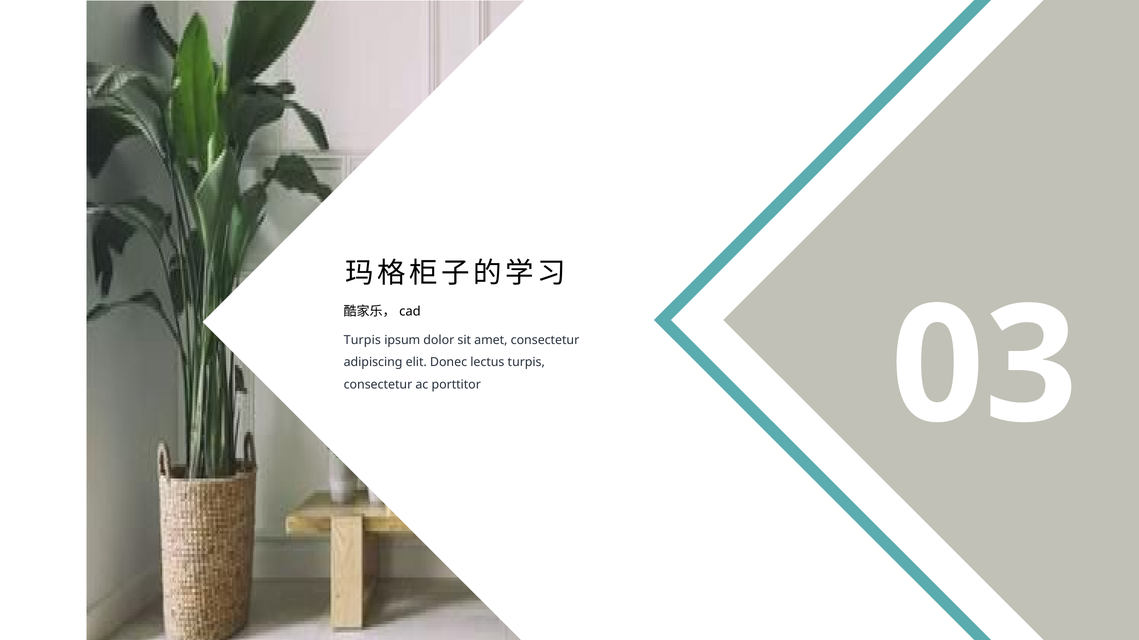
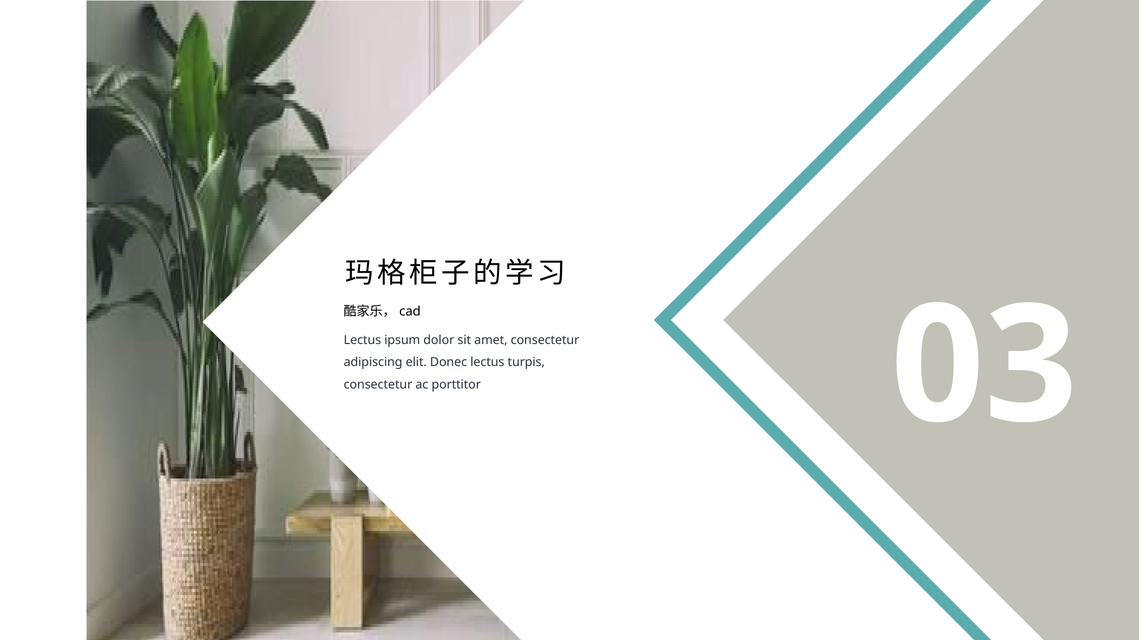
Turpis: Turpis -> Lectus (362, 340)
